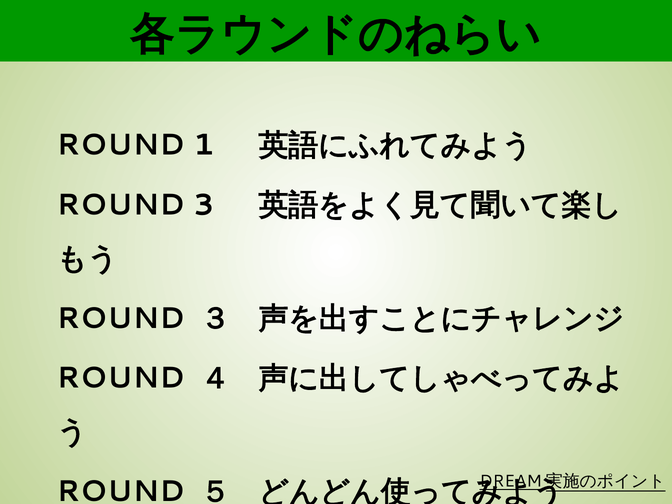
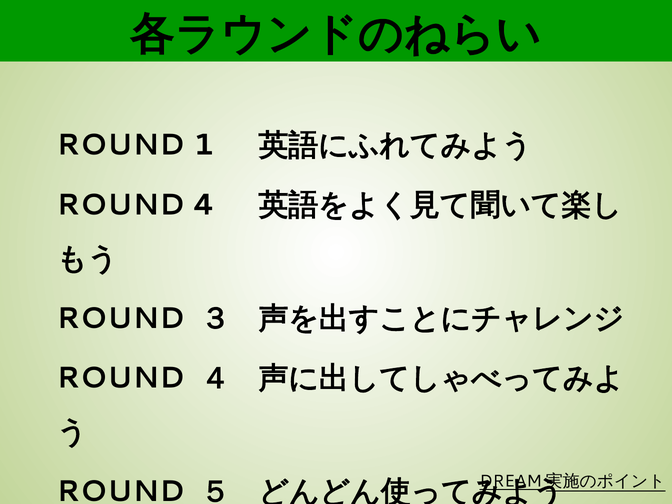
3: 3 -> 4 (204, 205)
